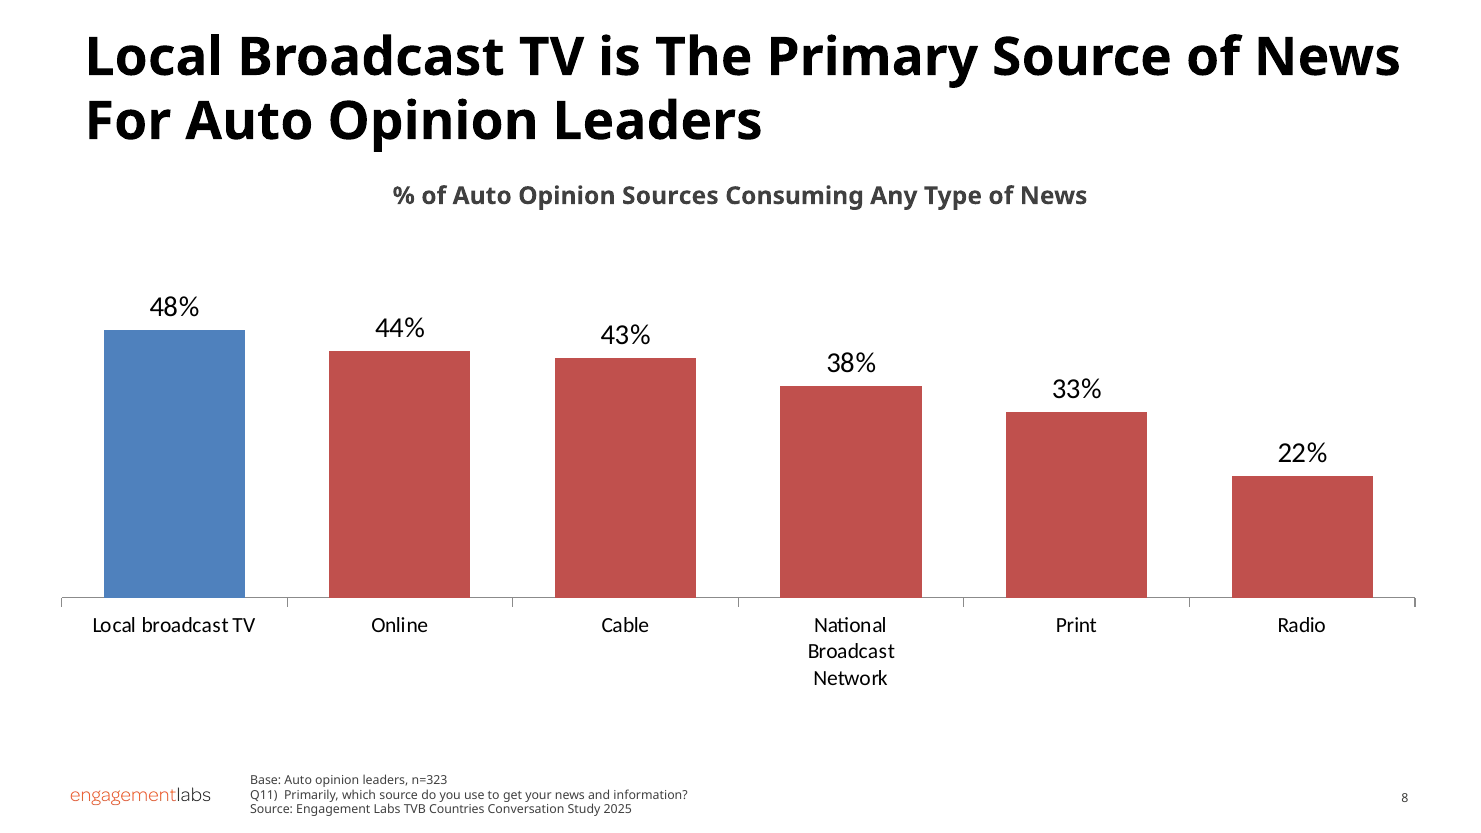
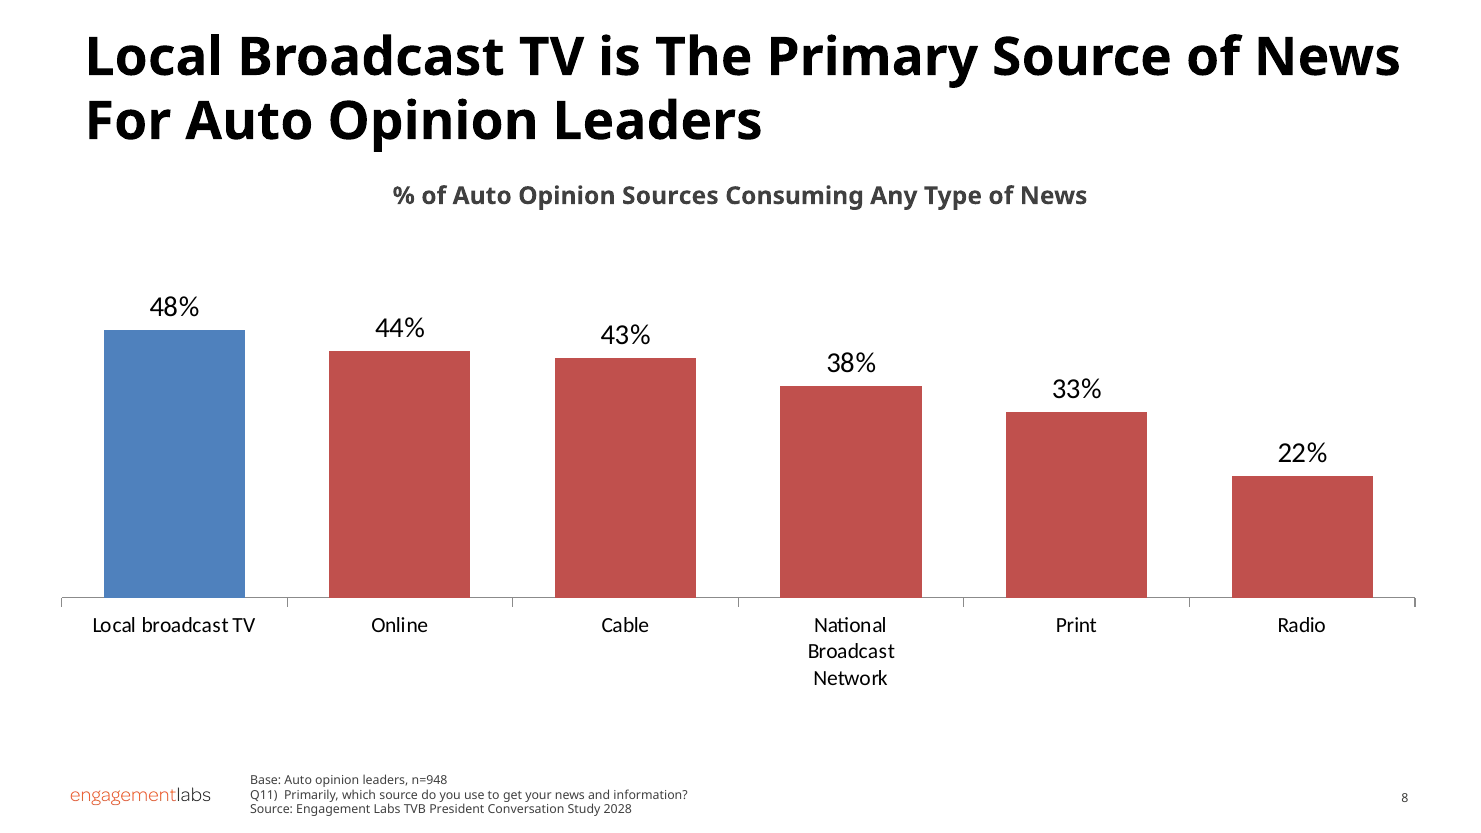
n=323: n=323 -> n=948 (430, 780)
Countries: Countries -> President (457, 810)
2025: 2025 -> 2028 (618, 810)
